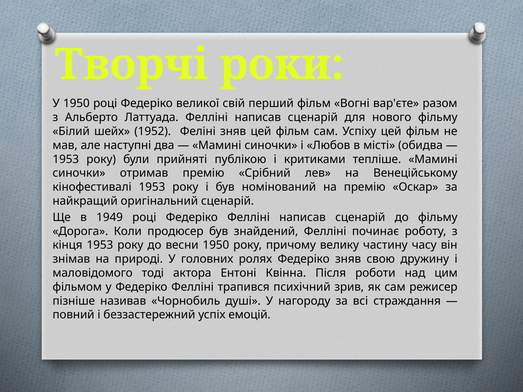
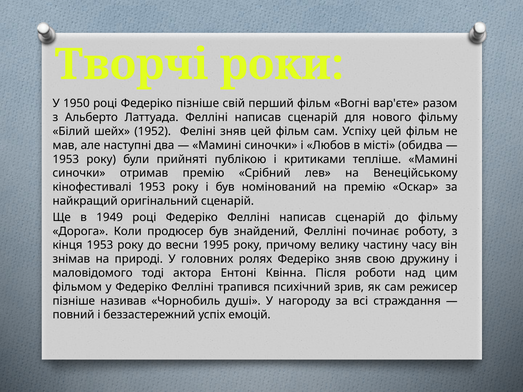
Федеріко великої: великої -> пізніше (198, 104)
весни 1950: 1950 -> 1995 (216, 245)
